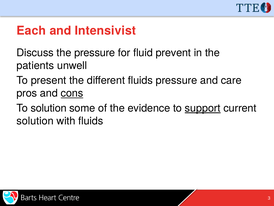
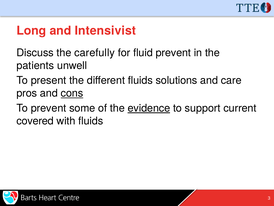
Each: Each -> Long (31, 31)
the pressure: pressure -> carefully (95, 53)
fluids pressure: pressure -> solutions (176, 80)
To solution: solution -> prevent (49, 108)
evidence underline: none -> present (149, 108)
support underline: present -> none (203, 108)
solution: solution -> covered (35, 121)
